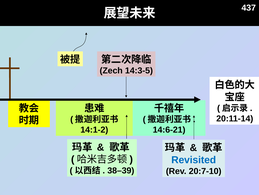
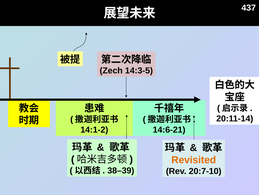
Revisited colour: blue -> orange (194, 159)
